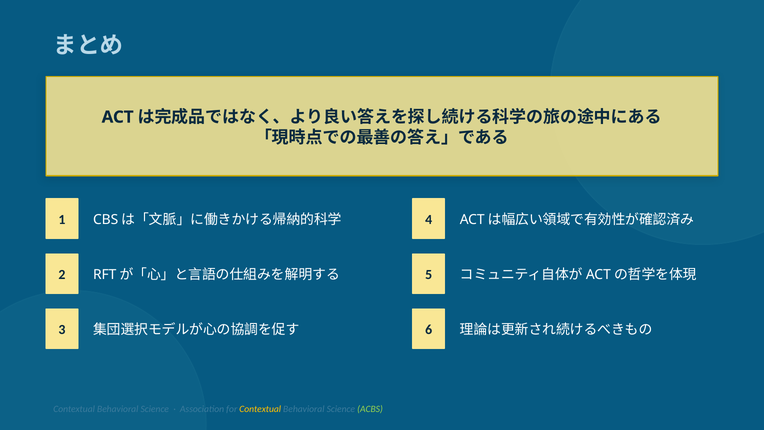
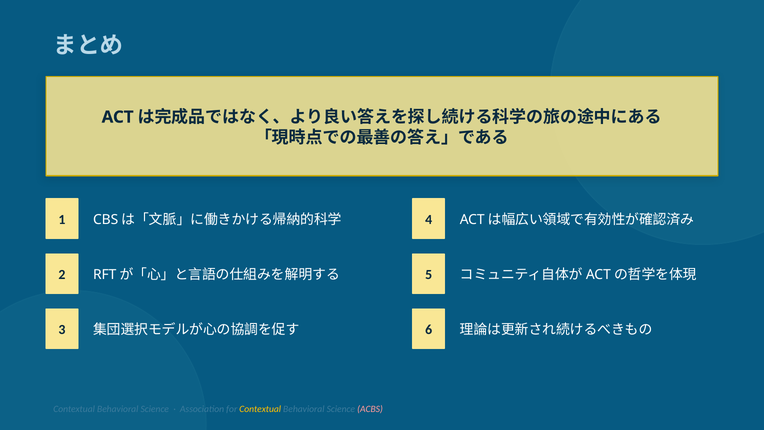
ACBS colour: light green -> pink (370, 409)
